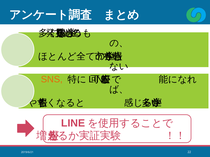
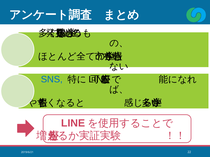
SNS colour: orange -> blue (52, 80)
